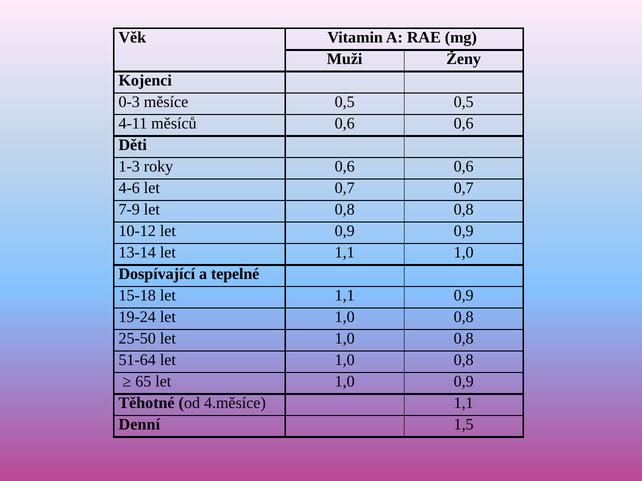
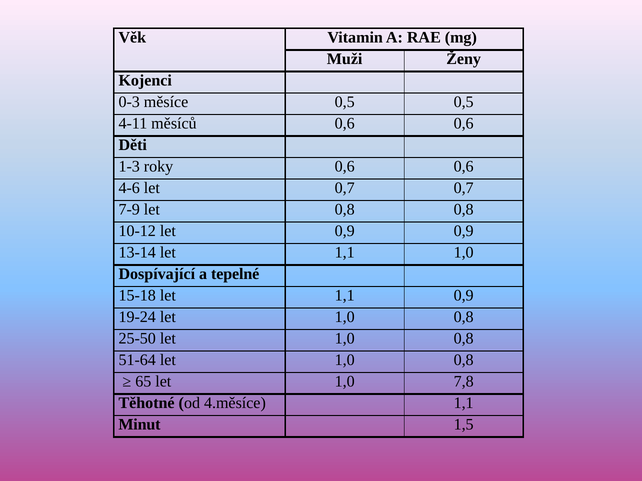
1,0 0,9: 0,9 -> 7,8 (464, 382)
Denní: Denní -> Minut (139, 425)
